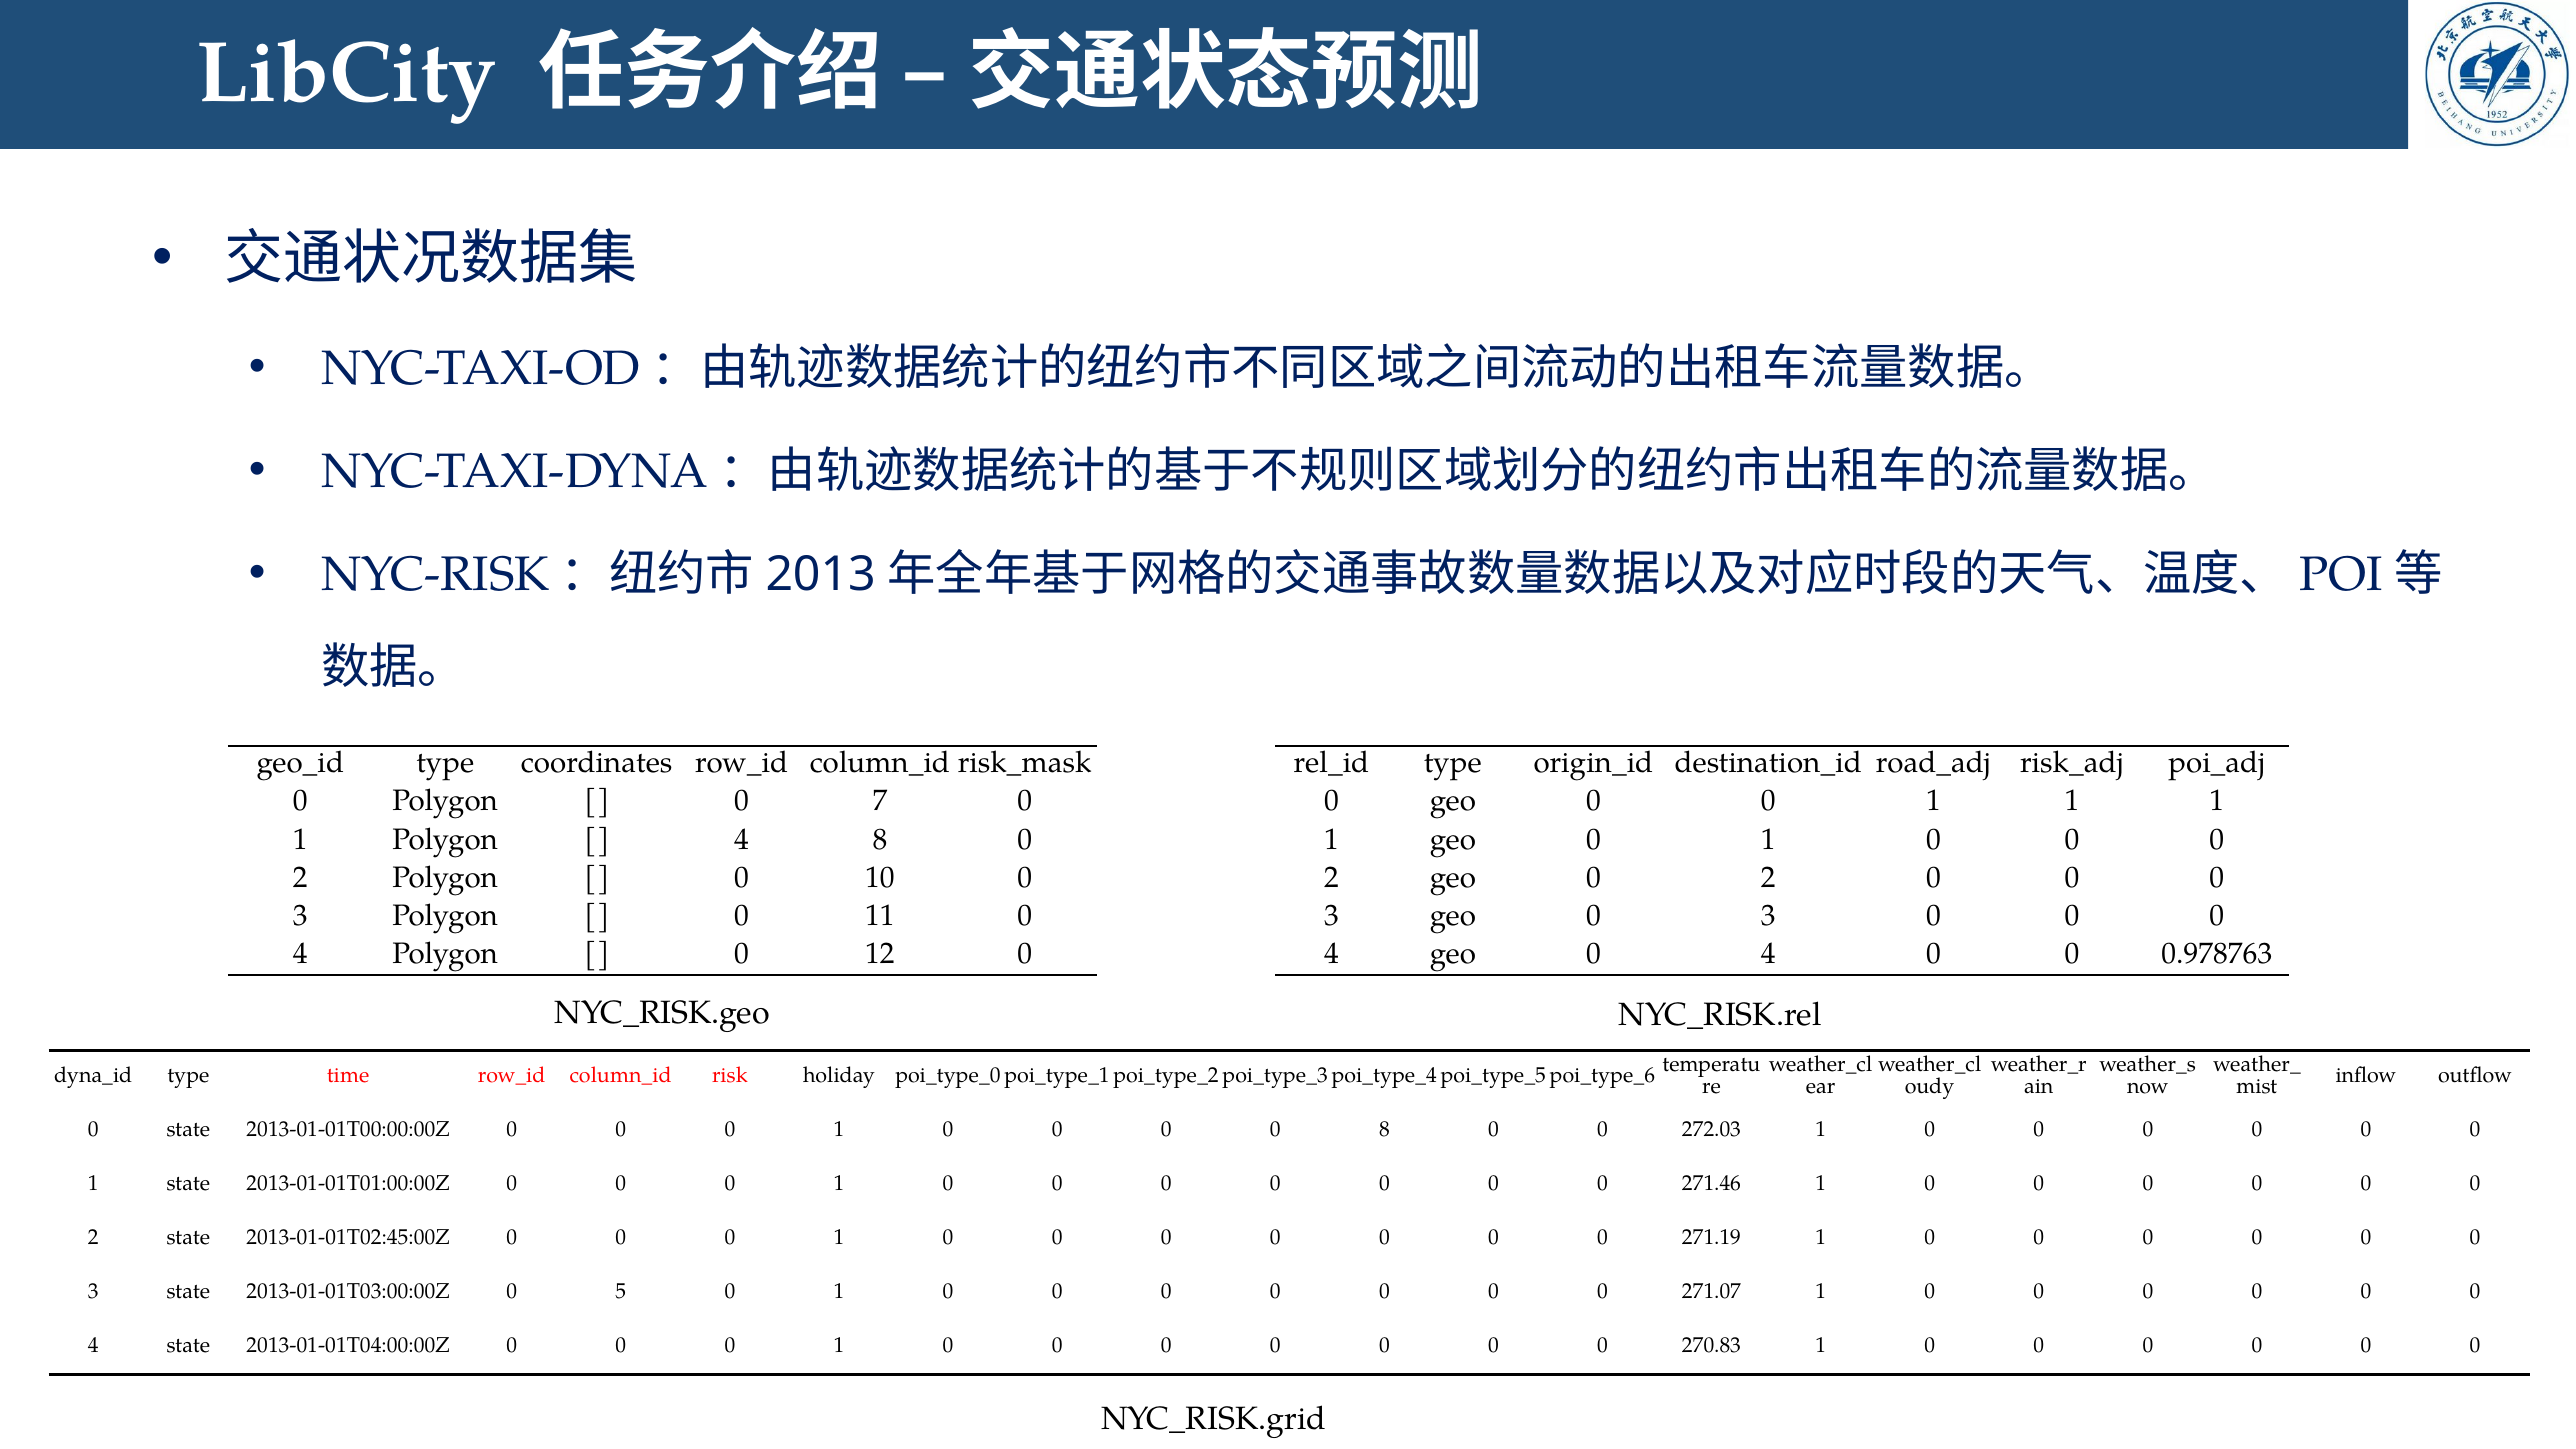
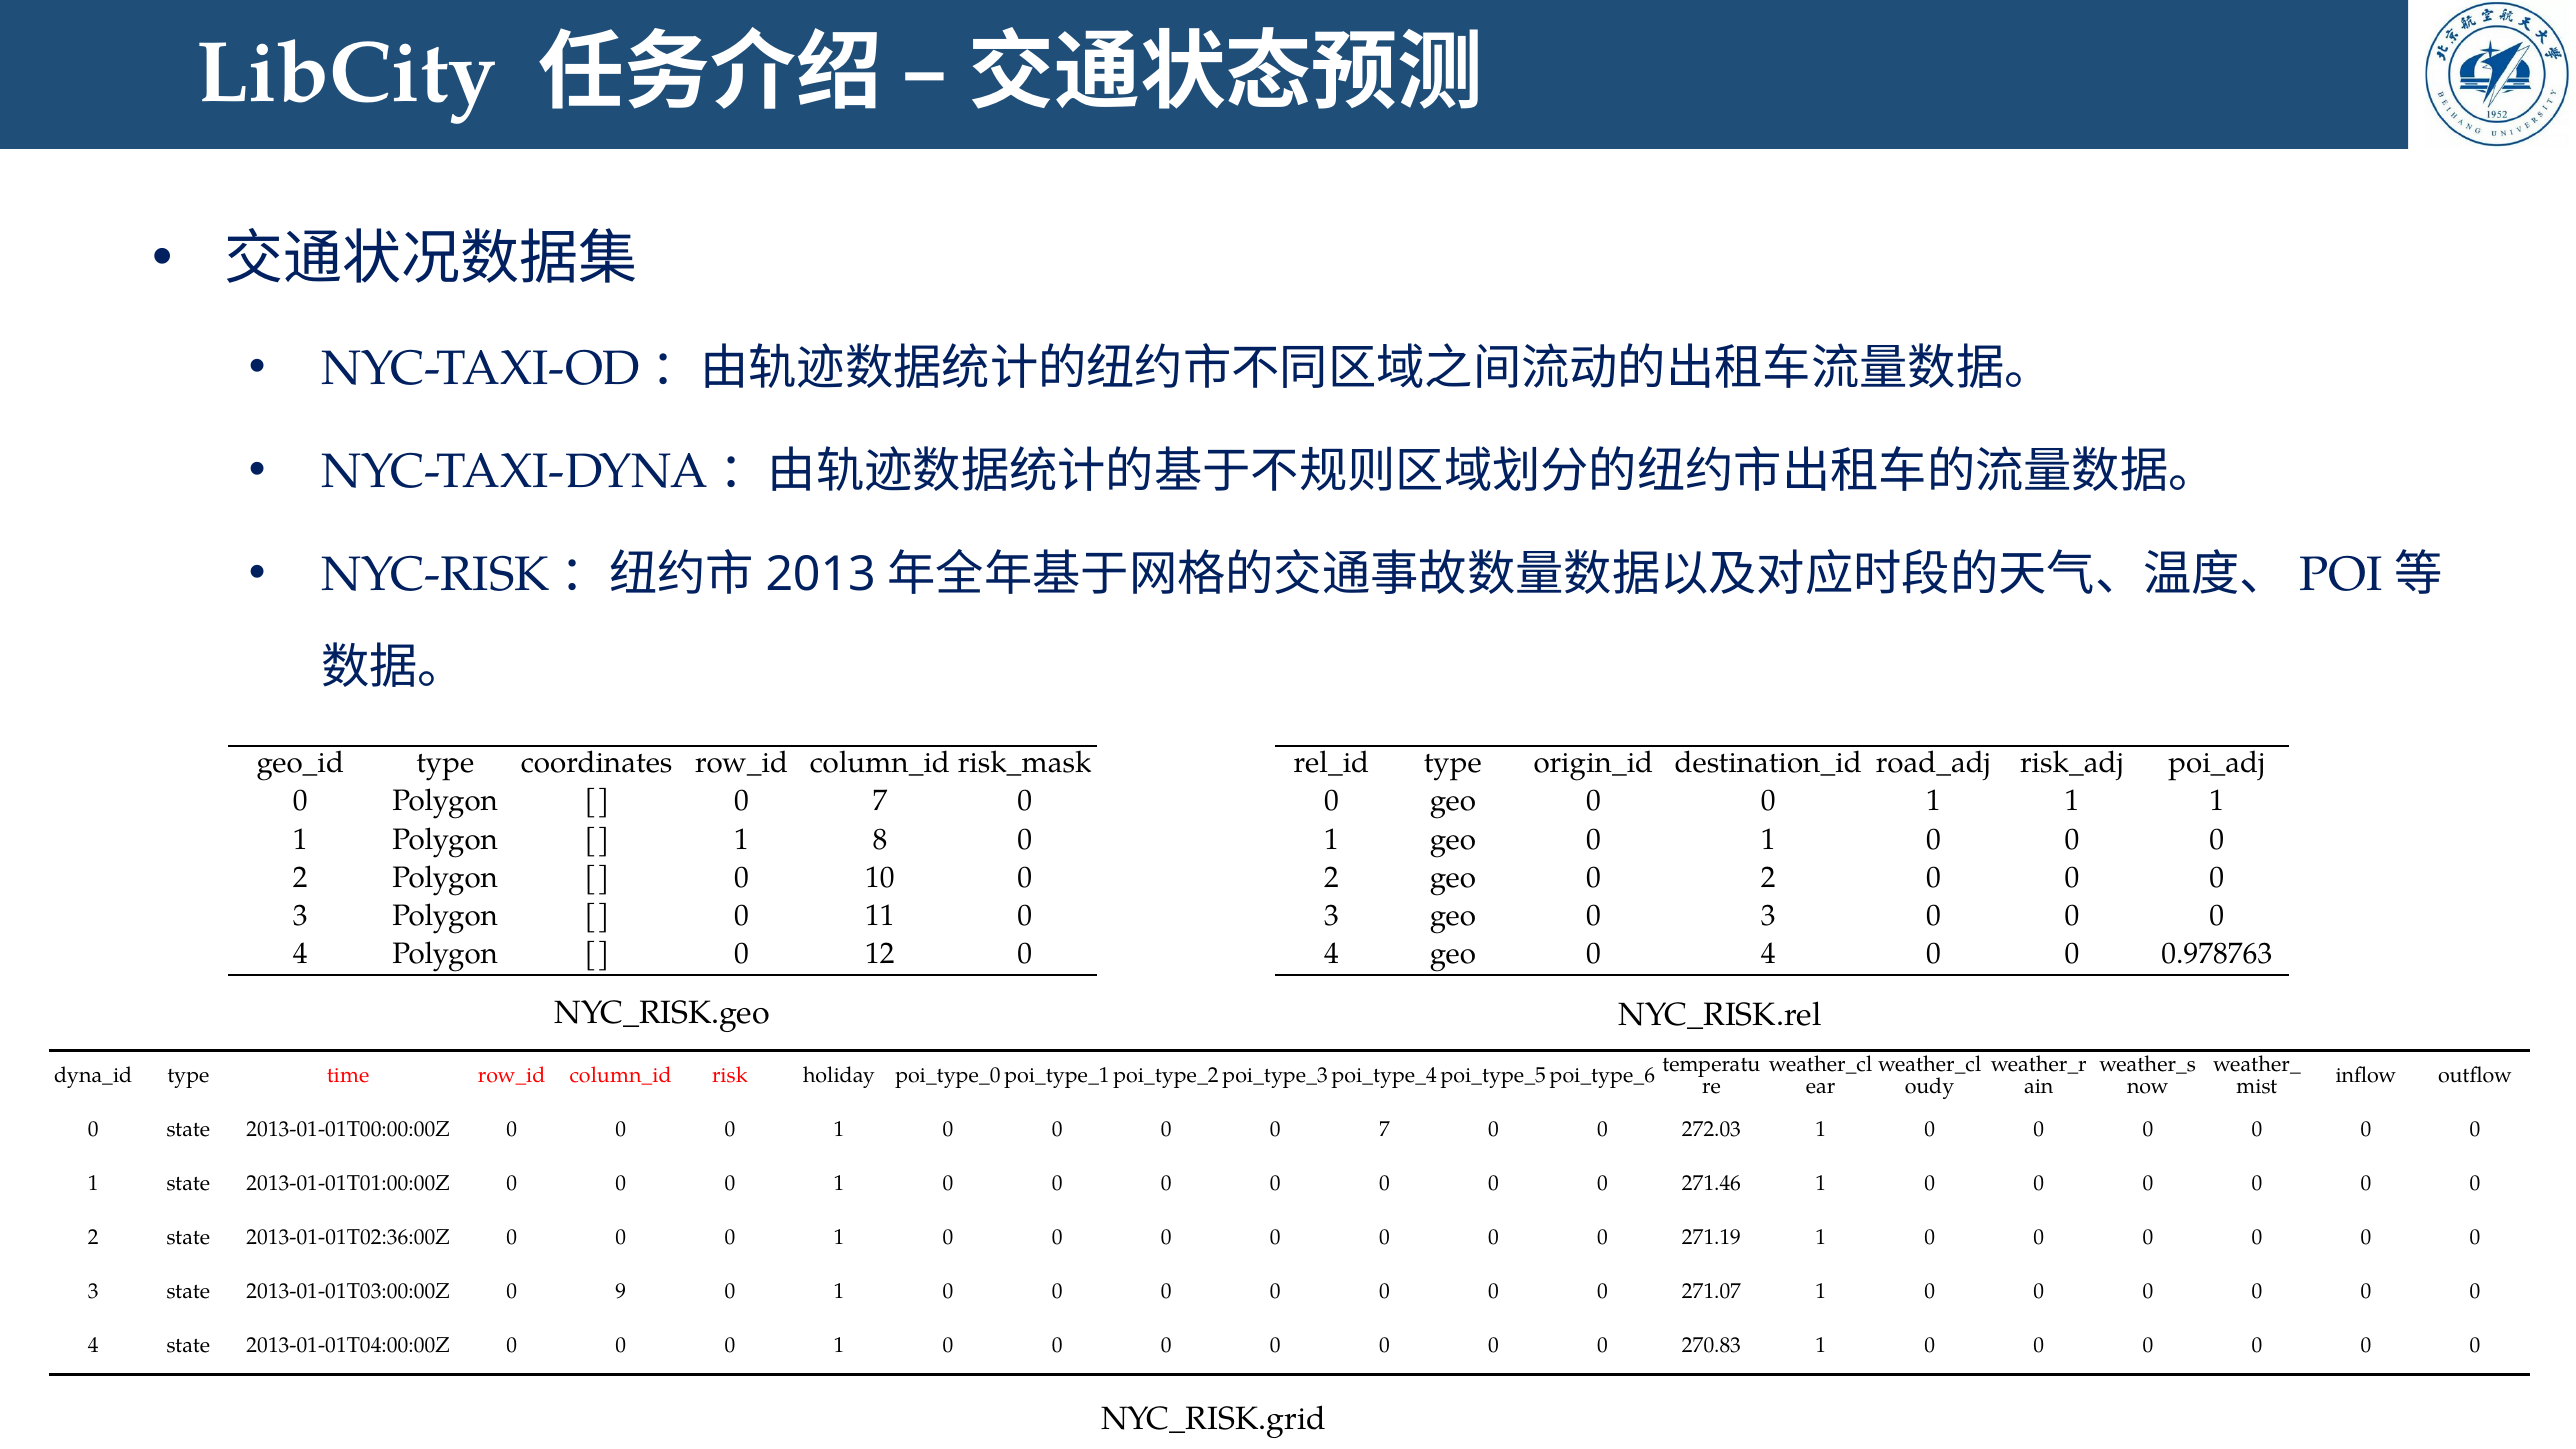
4: 4 -> 1 (742, 839)
0 0 8: 8 -> 7 (1384, 1130)
2013-01-01T02:45:00Z: 2013-01-01T02:45:00Z -> 2013-01-01T02:36:00Z (348, 1238)
5: 5 -> 9 (621, 1292)
